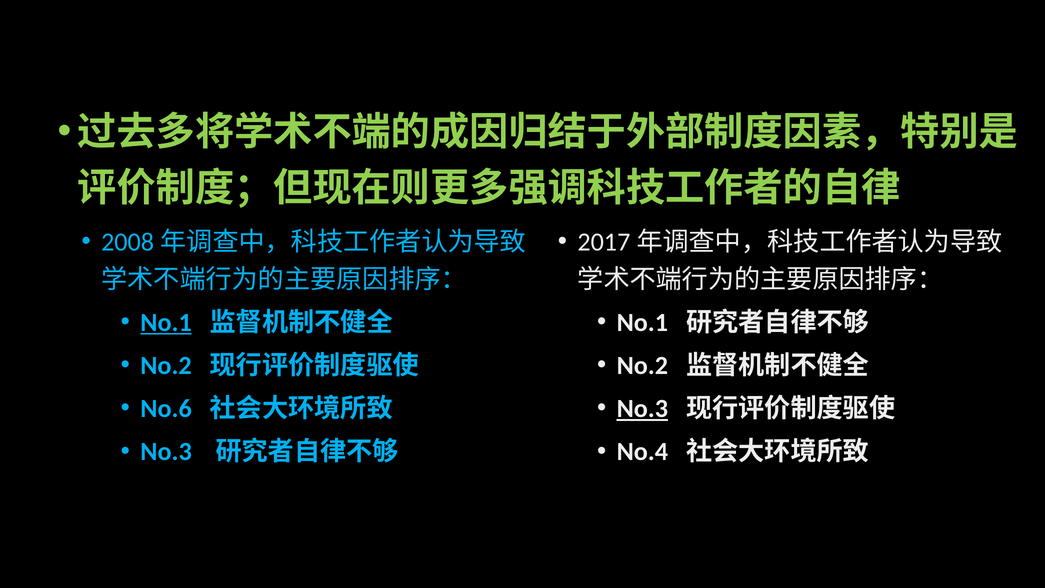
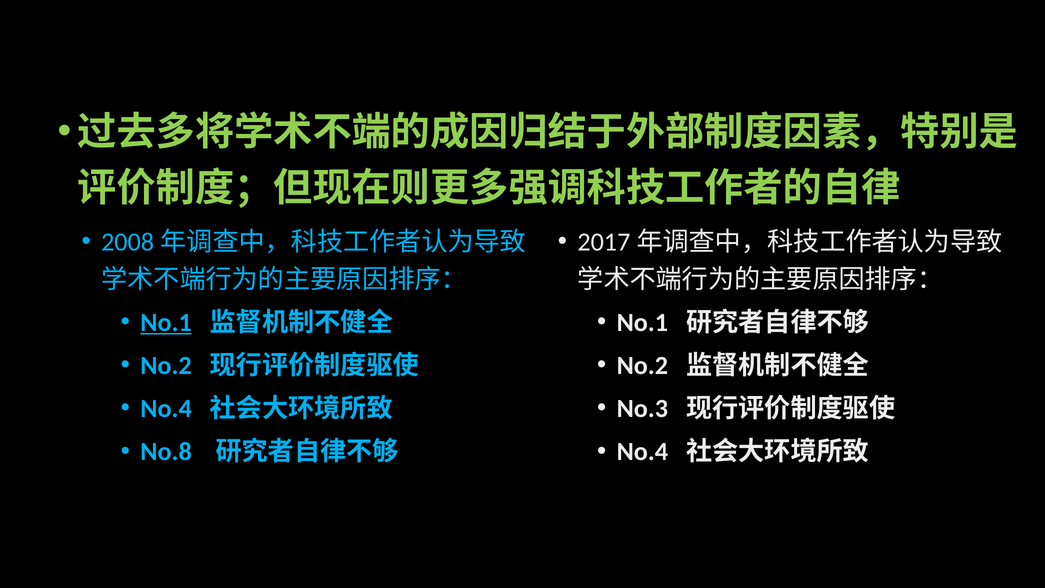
No.6: No.6 -> No.4 (166, 409)
No.3 underline: present -> none (642, 409)
No.3: No.3 -> No.8 (166, 452)
